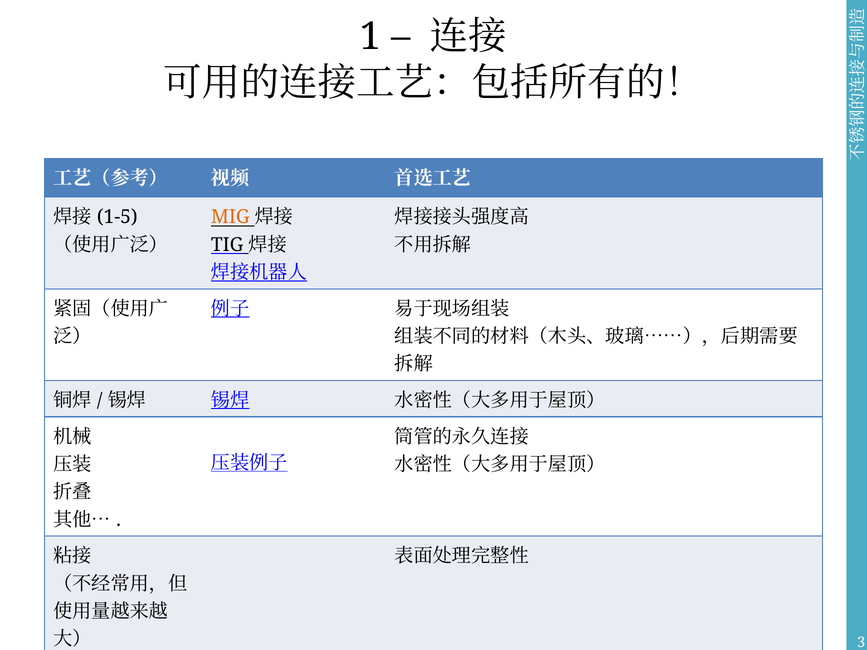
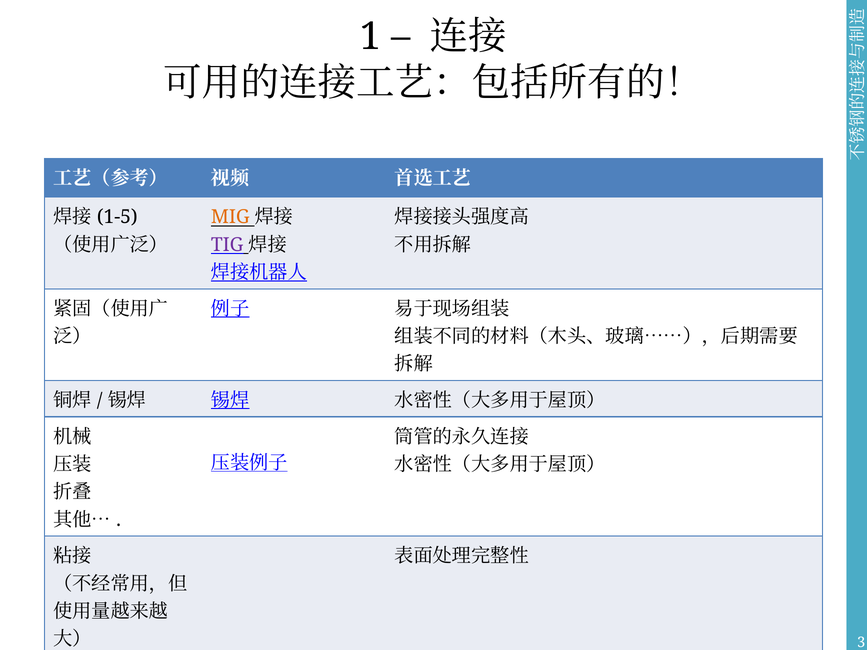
TIG colour: black -> purple (227, 245)
